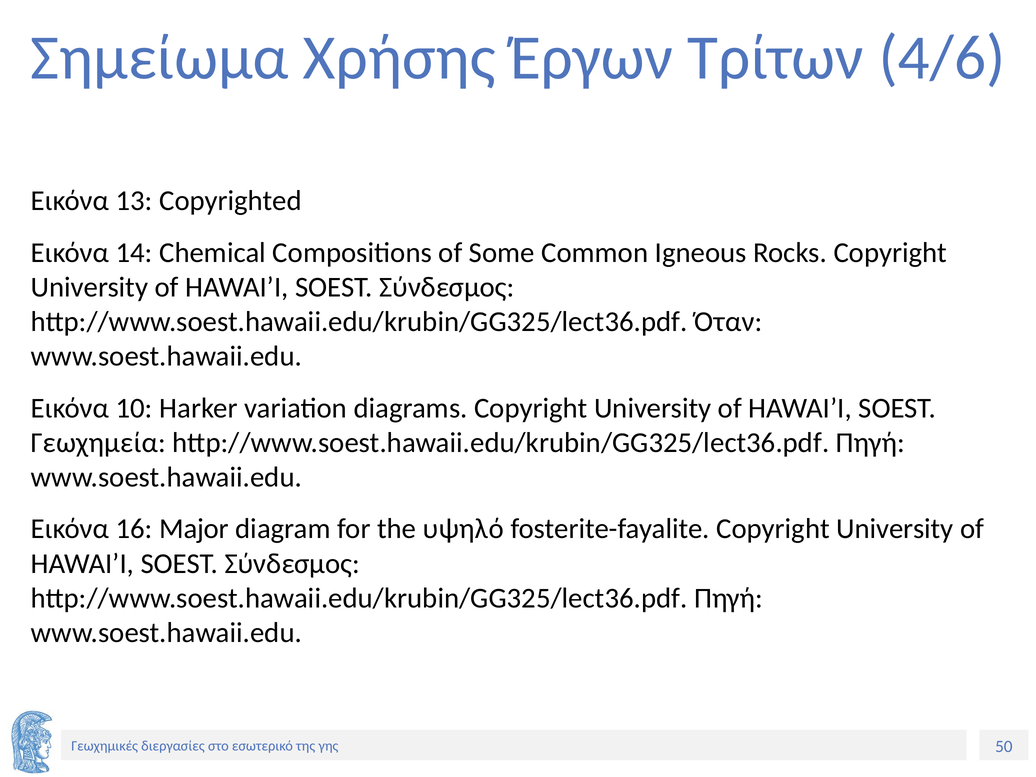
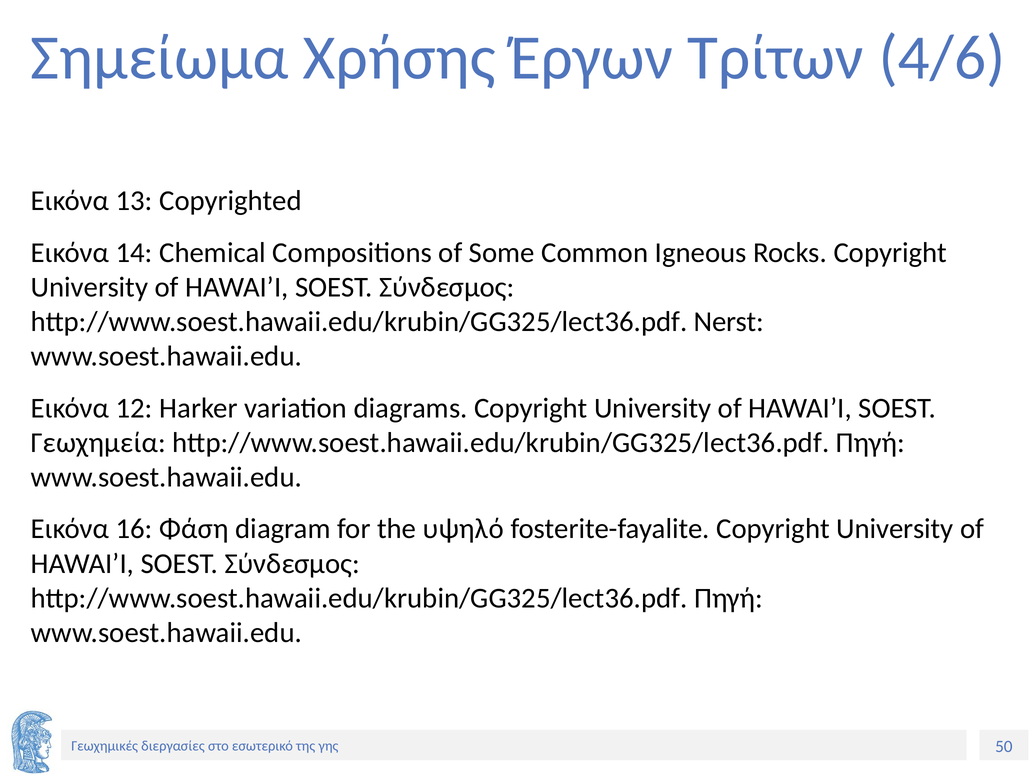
Όταν: Όταν -> Nerst (729, 322)
10: 10 -> 12 (134, 408)
Major: Major -> Φάση (194, 529)
